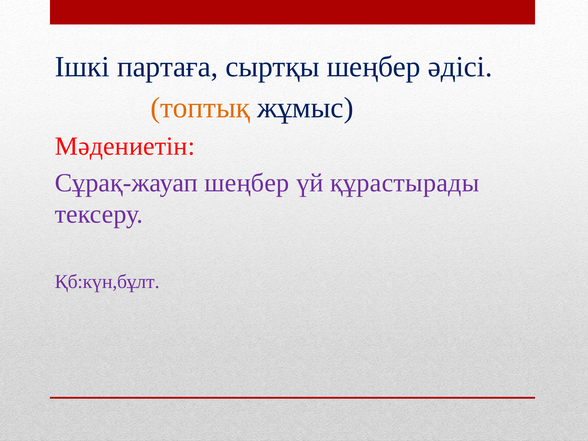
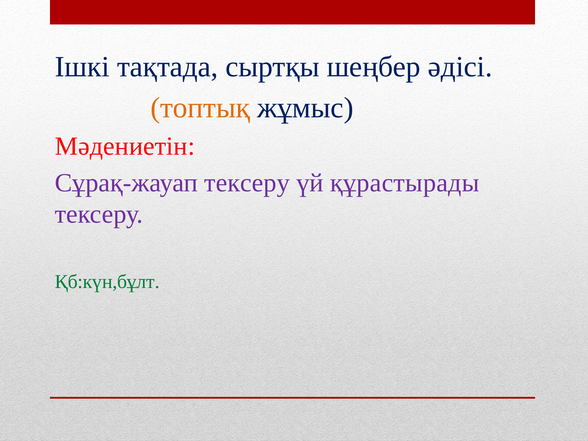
партаға: партаға -> тақтада (168, 67)
Сұрақ-жауап шеңбер: шеңбер -> тексеру (247, 183)
Қб:күн,бұлт colour: purple -> green (107, 282)
